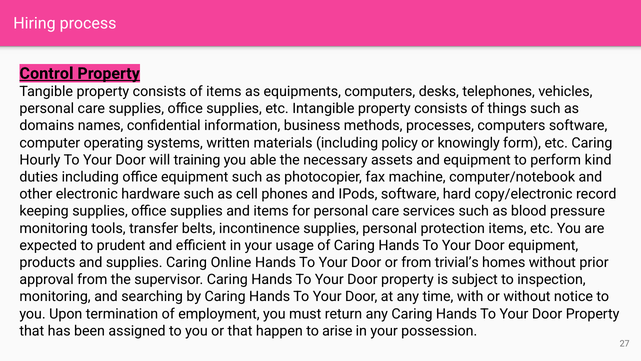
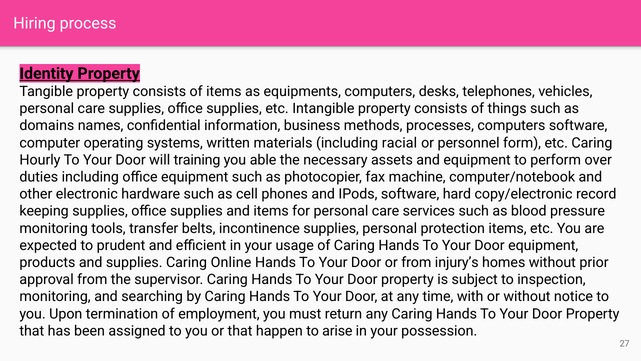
Control: Control -> Identity (46, 73)
policy: policy -> racial (400, 143)
knowingly: knowingly -> personnel (469, 143)
kind: kind -> over (598, 160)
trivial’s: trivial’s -> injury’s (457, 262)
